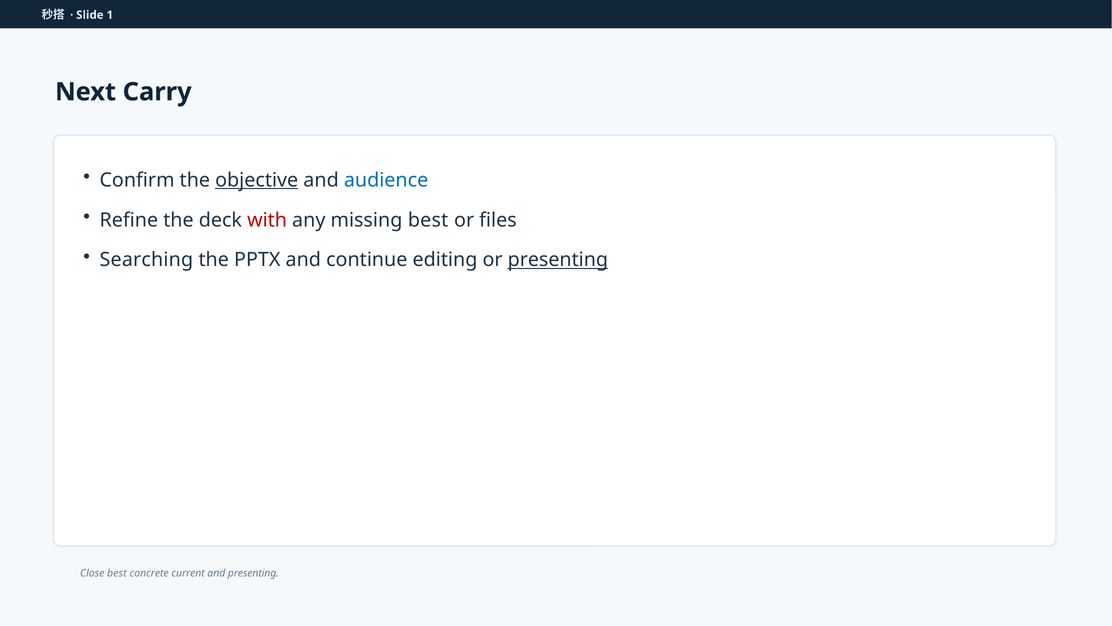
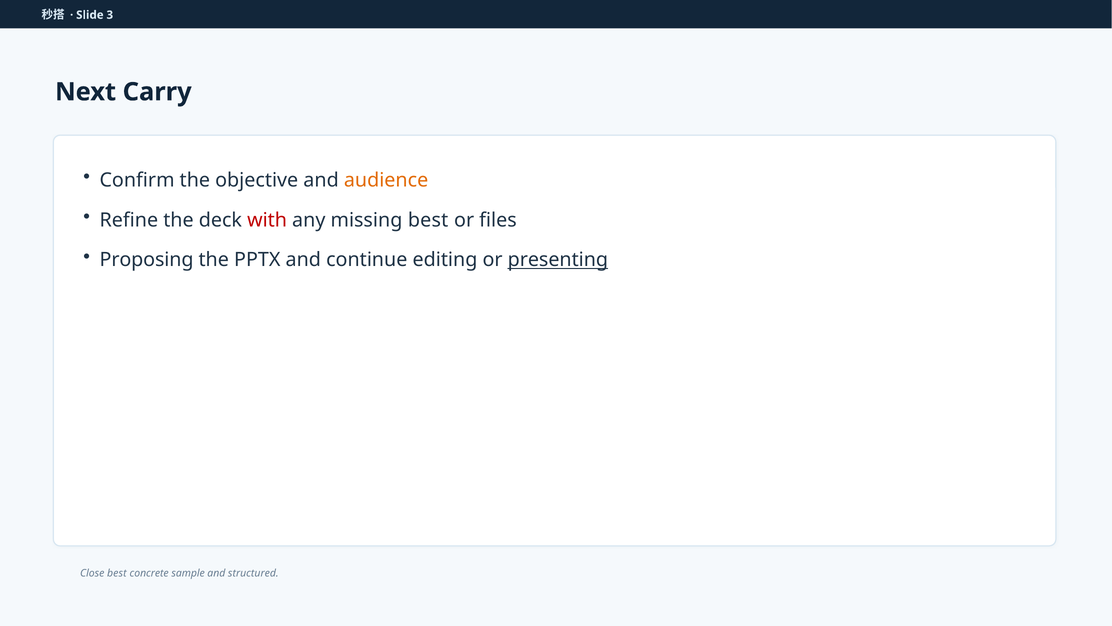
1: 1 -> 3 (110, 15)
objective underline: present -> none (257, 180)
audience colour: blue -> orange (386, 180)
Searching: Searching -> Proposing (147, 260)
current: current -> sample (188, 573)
and presenting: presenting -> structured (253, 573)
